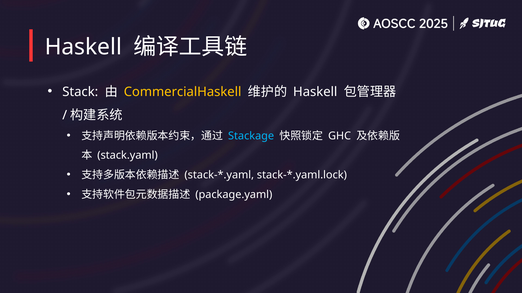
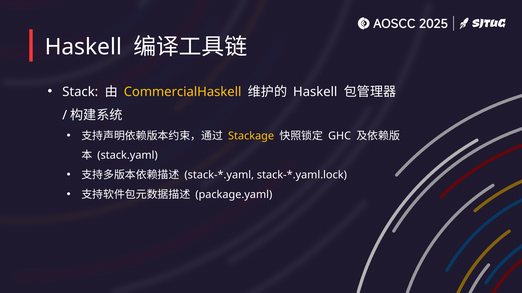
Stackage colour: light blue -> yellow (251, 136)
